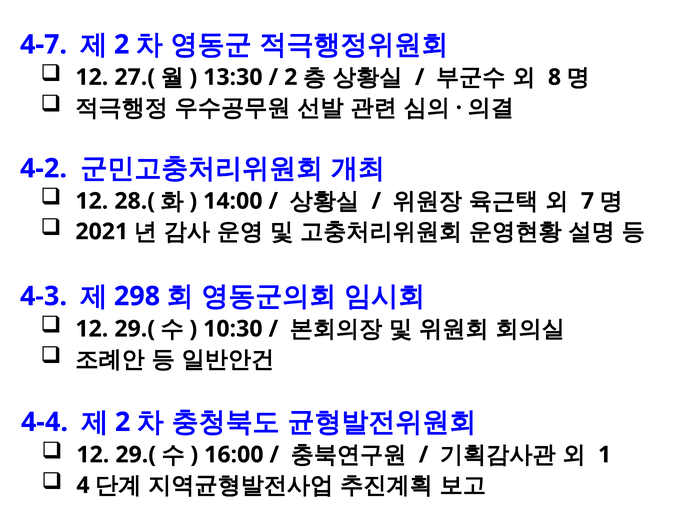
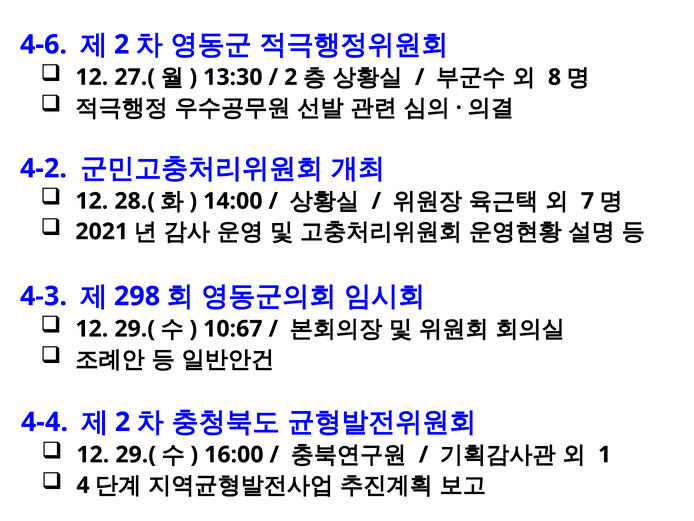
4-7: 4-7 -> 4-6 (44, 45)
10:30: 10:30 -> 10:67 (233, 329)
